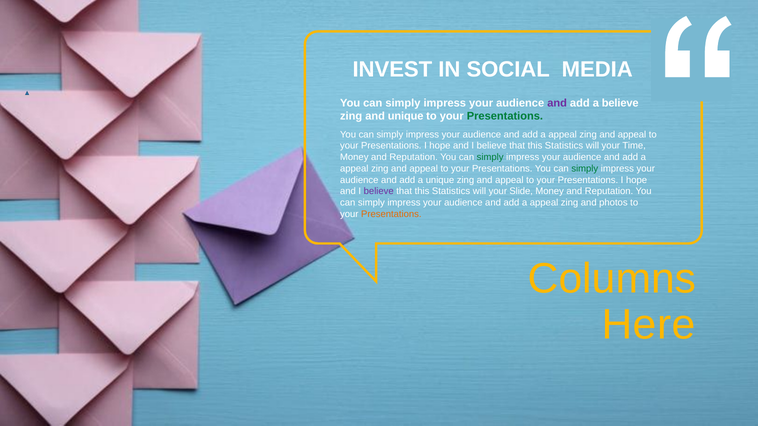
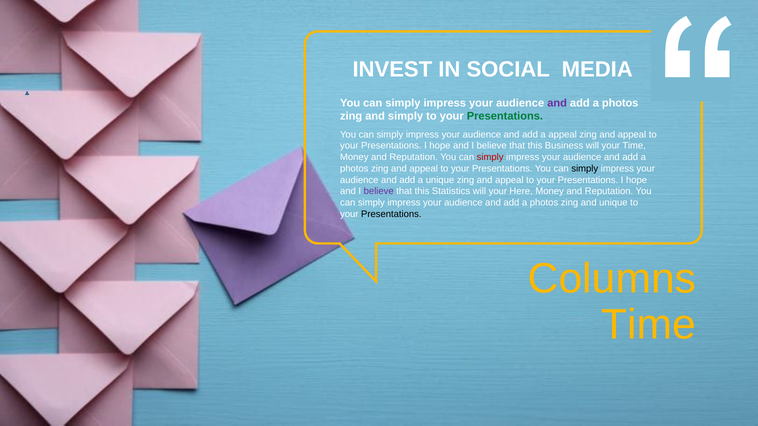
believe: believe -> photos (620, 103)
and unique: unique -> simply (406, 116)
Statistics: Statistics -> Business (564, 146)
simply colour: green -> red (490, 157)
appeal: appeal -> photos (354, 169)
simply colour: green -> black (585, 169)
Slide: Slide -> Here (521, 191)
appeal: appeal -> photos (544, 203)
and photos: photos -> unique (613, 203)
Presentations colour: orange -> black (391, 214)
Here: Here -> Time (649, 325)
